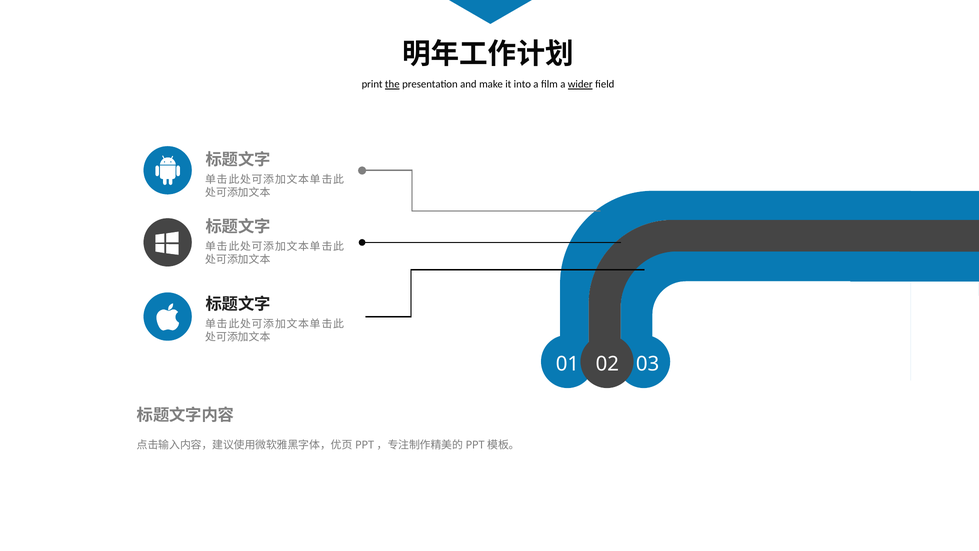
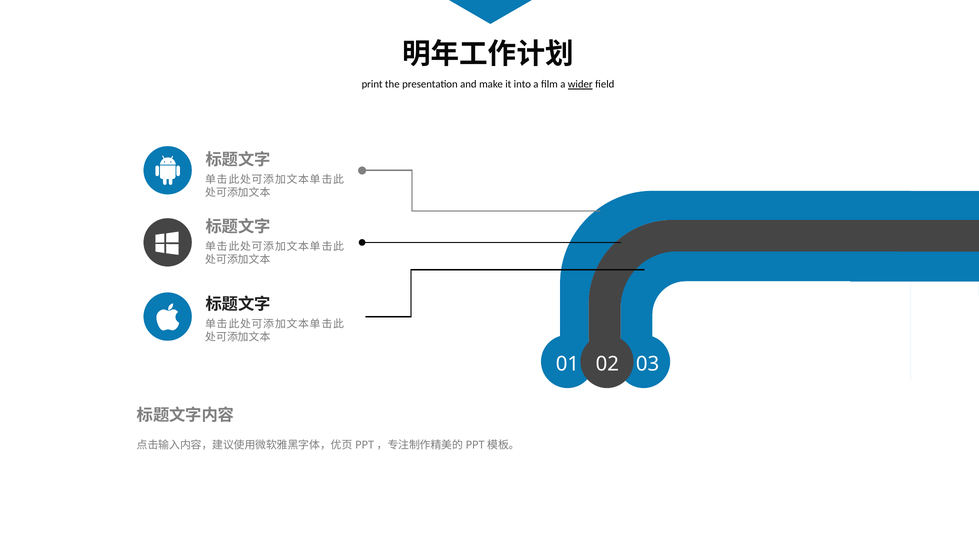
the underline: present -> none (392, 84)
